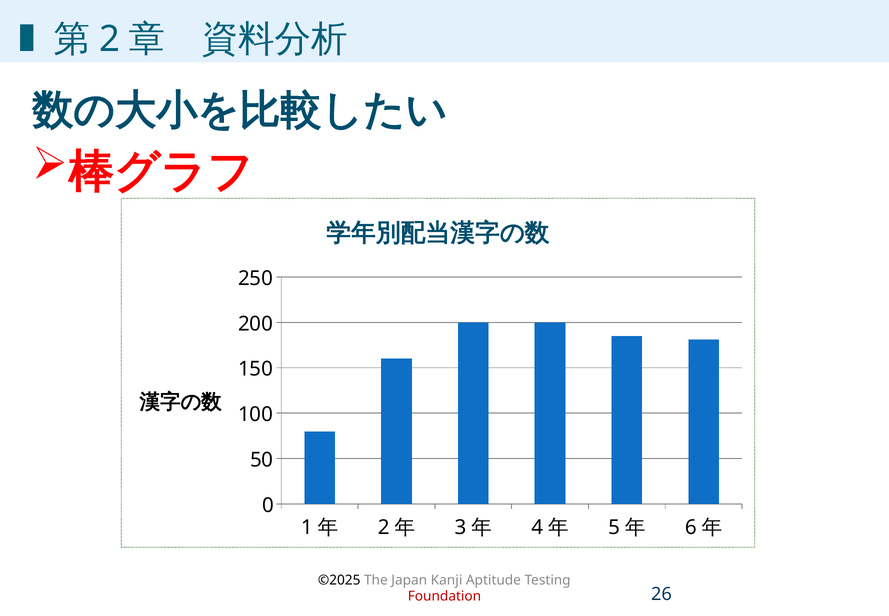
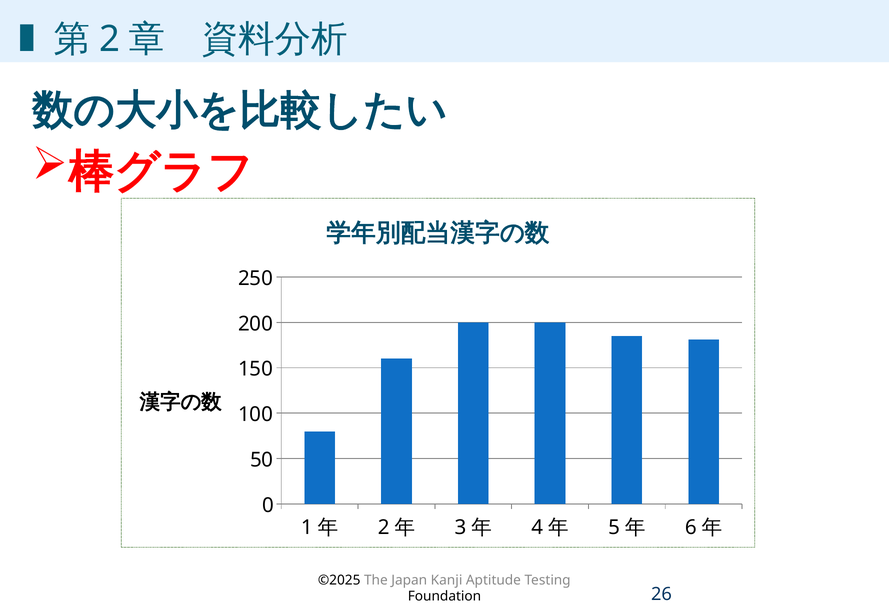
Foundation colour: red -> black (444, 596)
